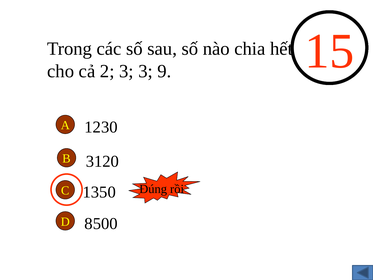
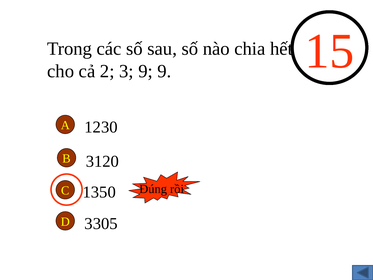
3 3: 3 -> 9 (146, 71)
8500: 8500 -> 3305 (101, 224)
